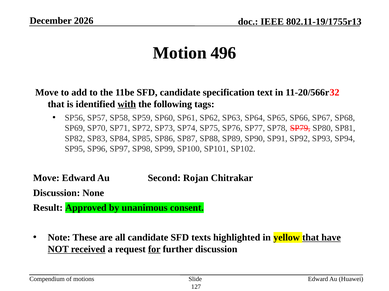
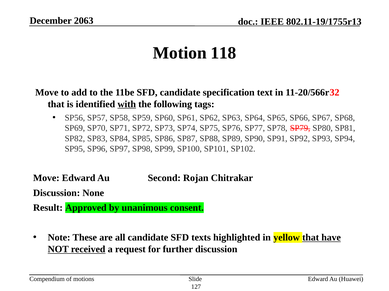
2026: 2026 -> 2063 (84, 21)
496: 496 -> 118 (224, 53)
for underline: present -> none (154, 250)
